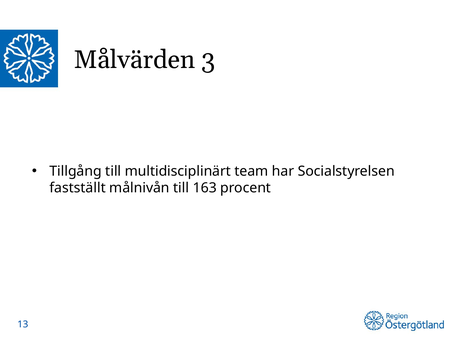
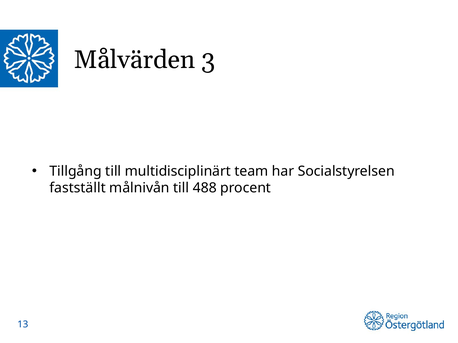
163: 163 -> 488 (205, 188)
